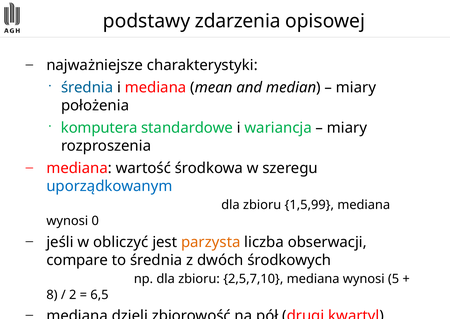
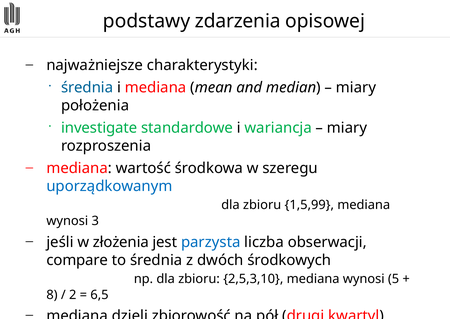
komputera: komputera -> investigate (99, 128)
0: 0 -> 3 (95, 221)
obliczyć: obliczyć -> złożenia (121, 242)
parzysta colour: orange -> blue (211, 242)
2,5,7,10: 2,5,7,10 -> 2,5,3,10 (253, 278)
